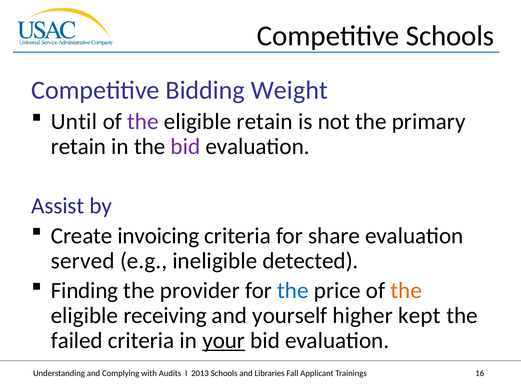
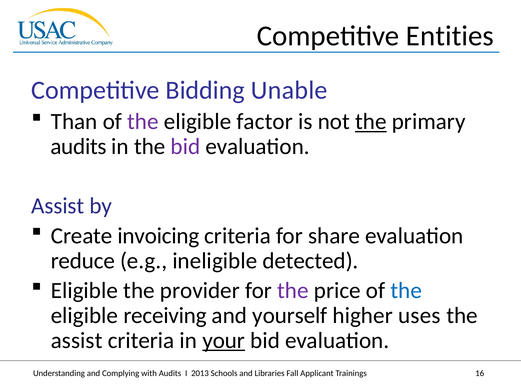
Competitive Schools: Schools -> Entities (450, 36)
Weight: Weight -> Unable (289, 90)
Until: Until -> Than (74, 122)
eligible retain: retain -> factor (265, 122)
the underline: none -> present (371, 122)
retain: retain -> audits (79, 147)
served: served -> reduce (83, 261)
Finding: Finding -> Eligible (84, 290)
the colour: blue -> purple (293, 290)
the colour: orange -> blue (406, 290)
kept: kept -> uses (419, 315)
failed: failed -> assist (77, 340)
